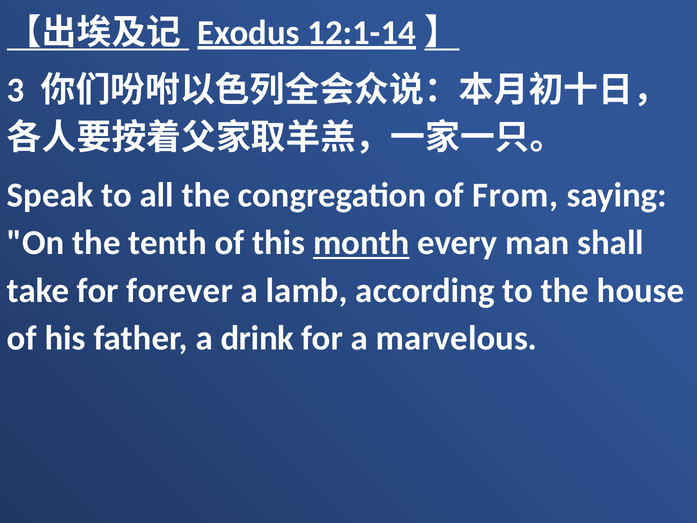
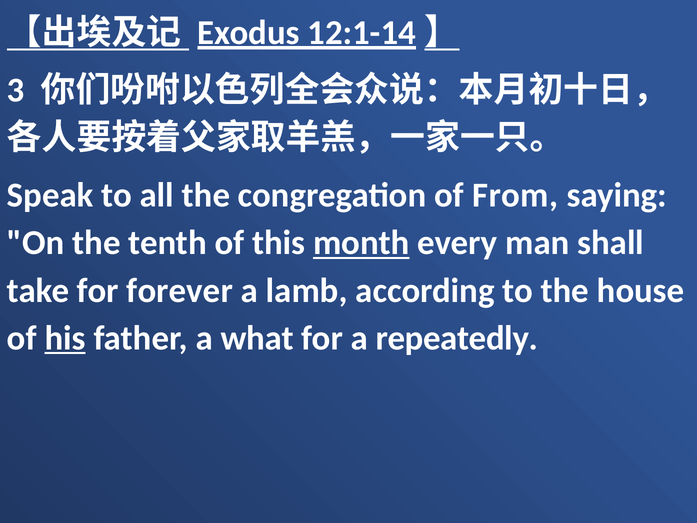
his underline: none -> present (65, 338)
drink: drink -> what (257, 338)
marvelous: marvelous -> repeatedly (457, 338)
